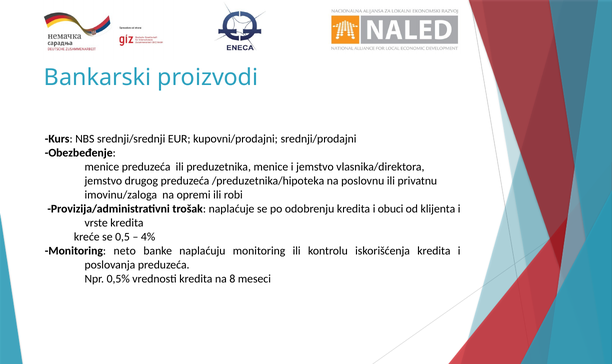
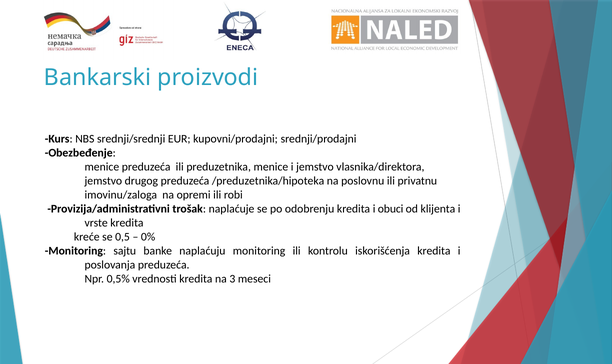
4%: 4% -> 0% (148, 237)
neto: neto -> sajtu (125, 251)
8: 8 -> 3 (232, 279)
